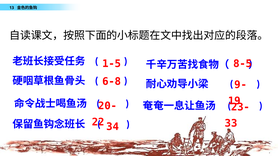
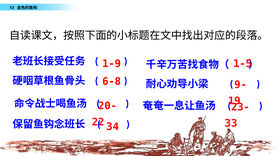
1-5: 1-5 -> 1-9 (112, 64)
8-5: 8-5 -> 1-5 (243, 64)
